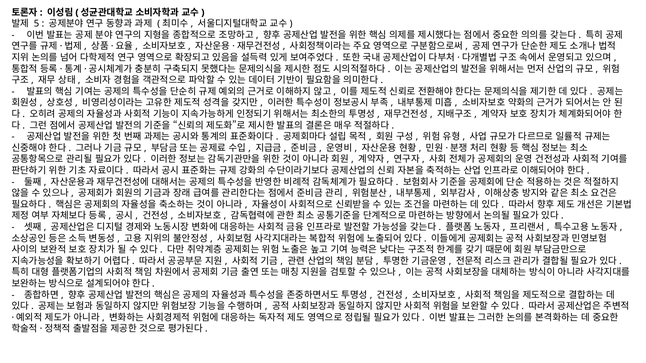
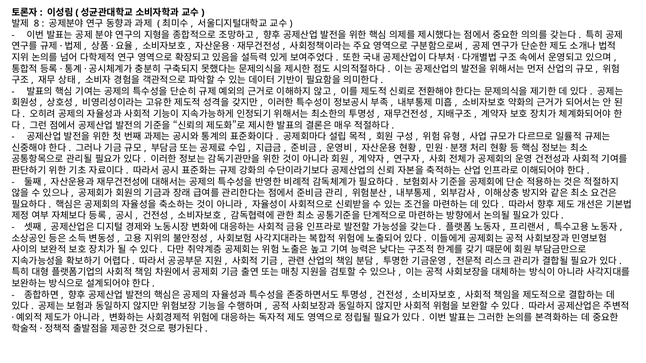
5: 5 -> 8 (37, 24)
